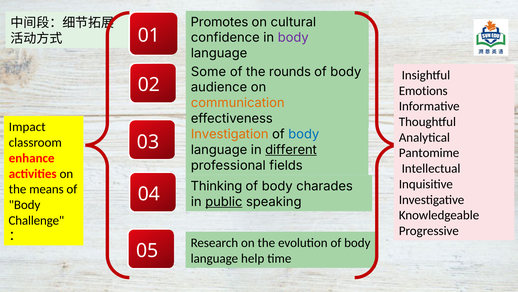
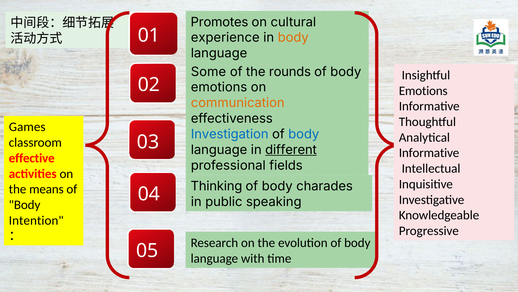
confidence: confidence -> experience (225, 38)
body colour: purple -> orange (293, 38)
audience: audience -> emotions (219, 87)
Impact: Impact -> Games (27, 127)
Investigation colour: orange -> blue (230, 134)
Pantomime: Pantomime -> Informative (429, 153)
enhance: enhance -> effective (32, 158)
public underline: present -> none (224, 201)
Challenge: Challenge -> Intention (36, 220)
help: help -> with (253, 258)
